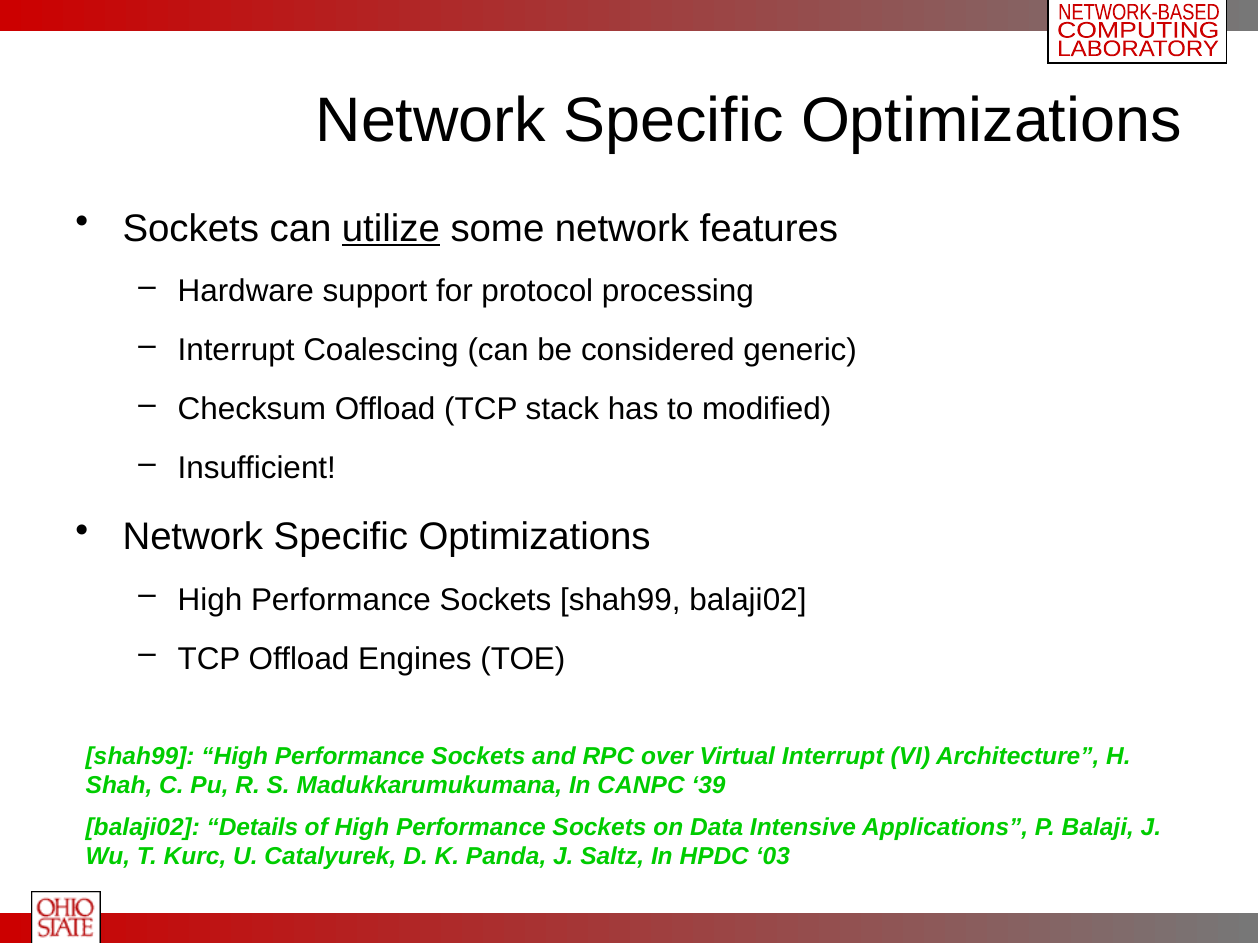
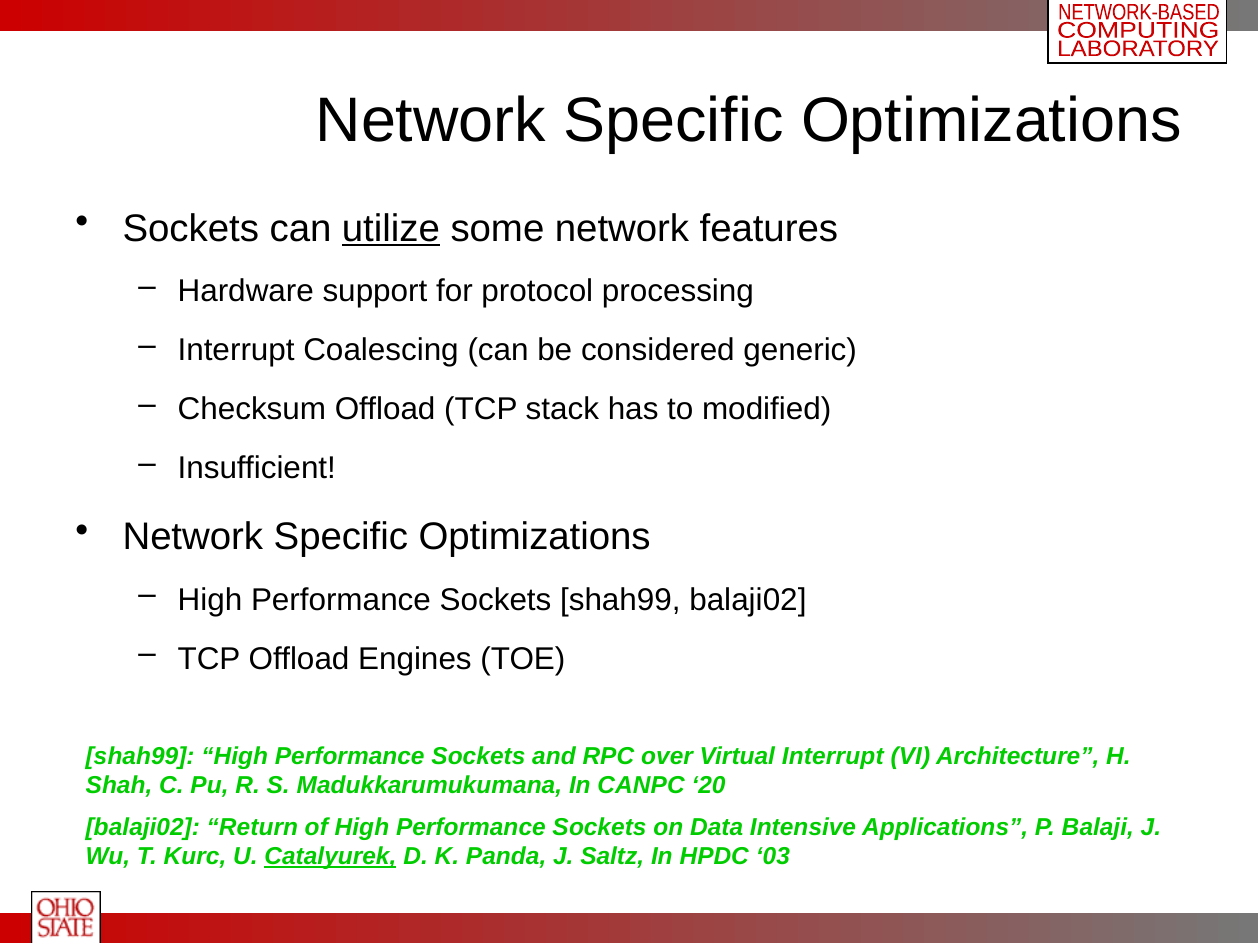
39: 39 -> 20 (709, 786)
Details: Details -> Return (252, 827)
Catalyurek underline: none -> present (330, 857)
